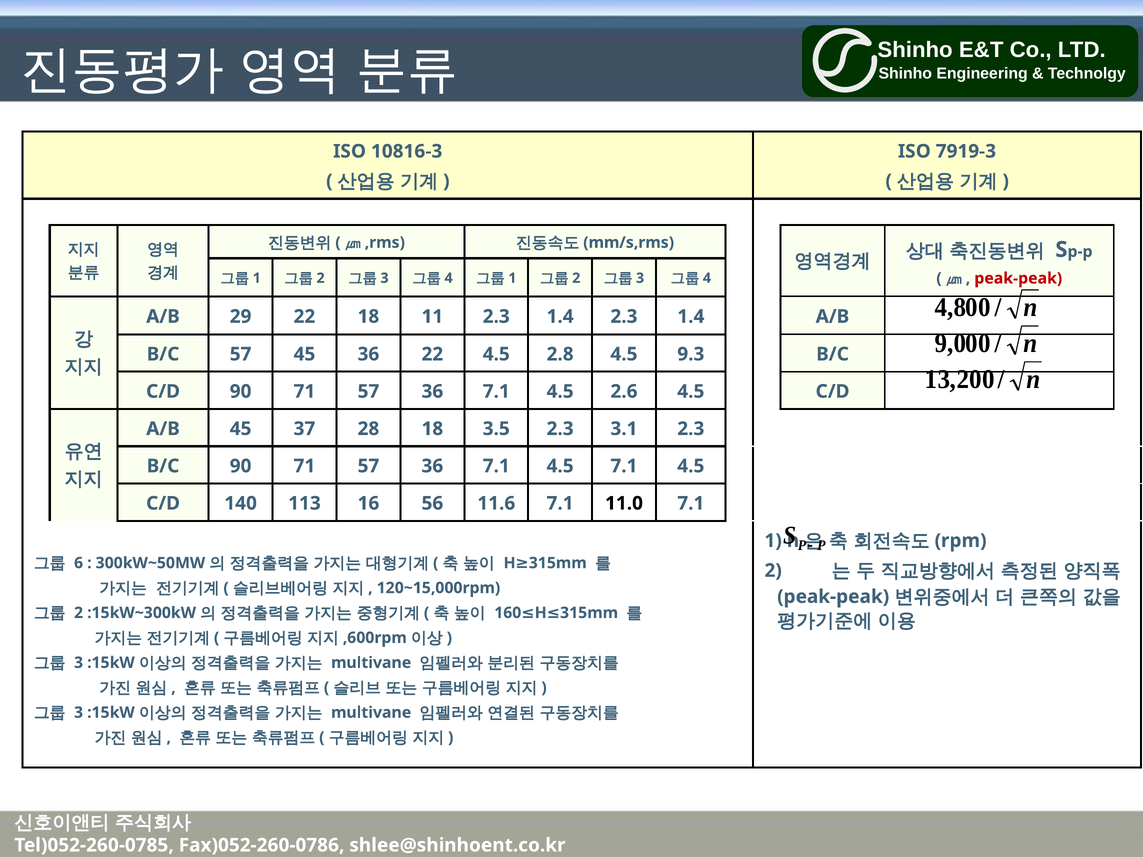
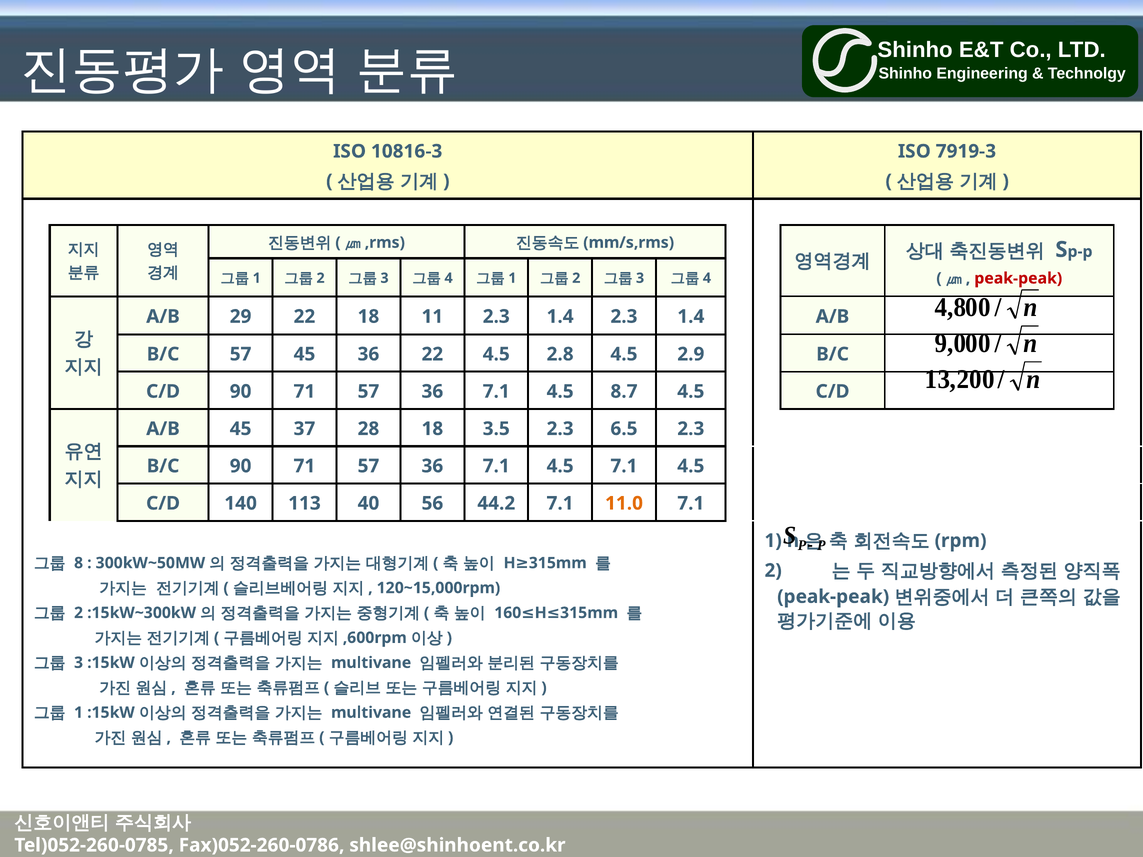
9.3: 9.3 -> 2.9 (691, 354)
2.6: 2.6 -> 8.7 (624, 392)
3.1: 3.1 -> 6.5 (624, 429)
16: 16 -> 40 (368, 503)
11.6: 11.6 -> 44.2 (496, 503)
11.0 colour: black -> orange (624, 503)
6: 6 -> 8 (79, 563)
3: 3 -> 1 (79, 713)
